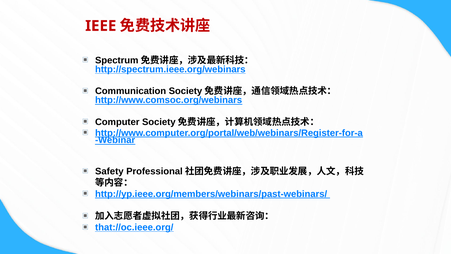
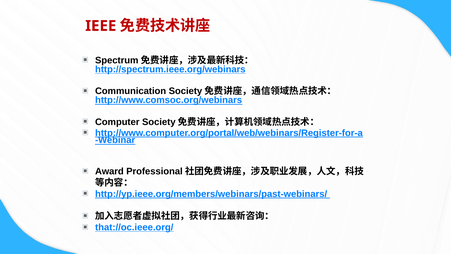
Safety: Safety -> Award (109, 171)
